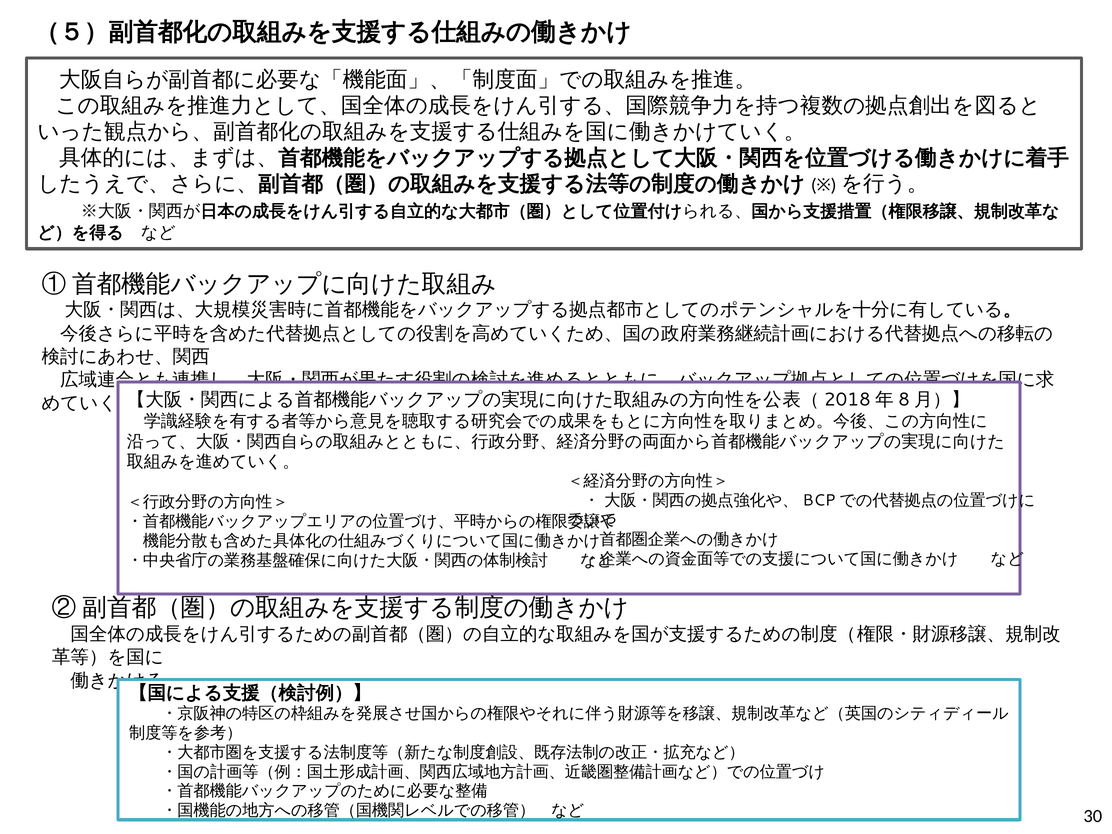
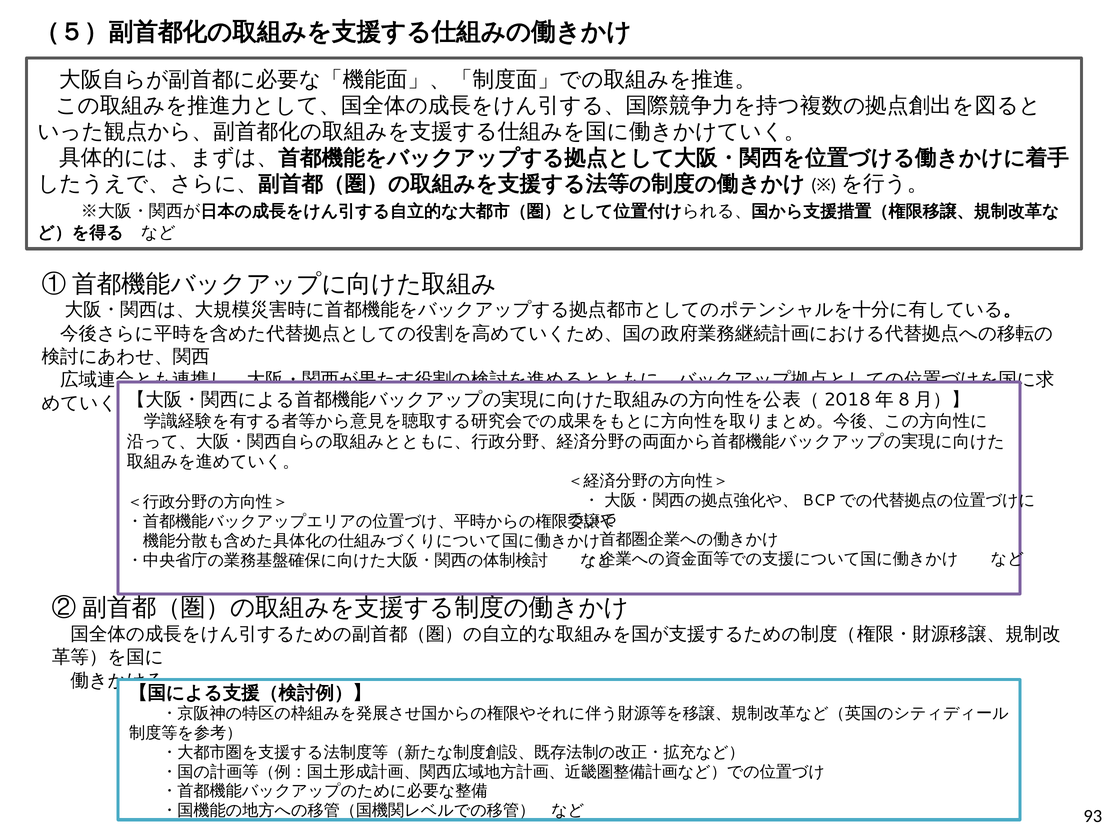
30: 30 -> 93 (1093, 816)
